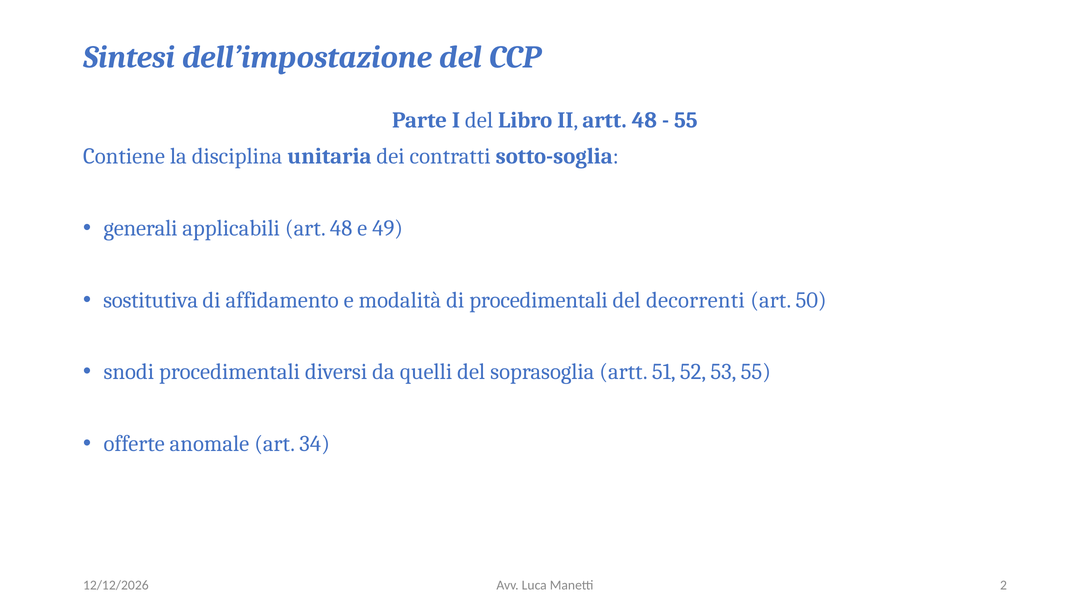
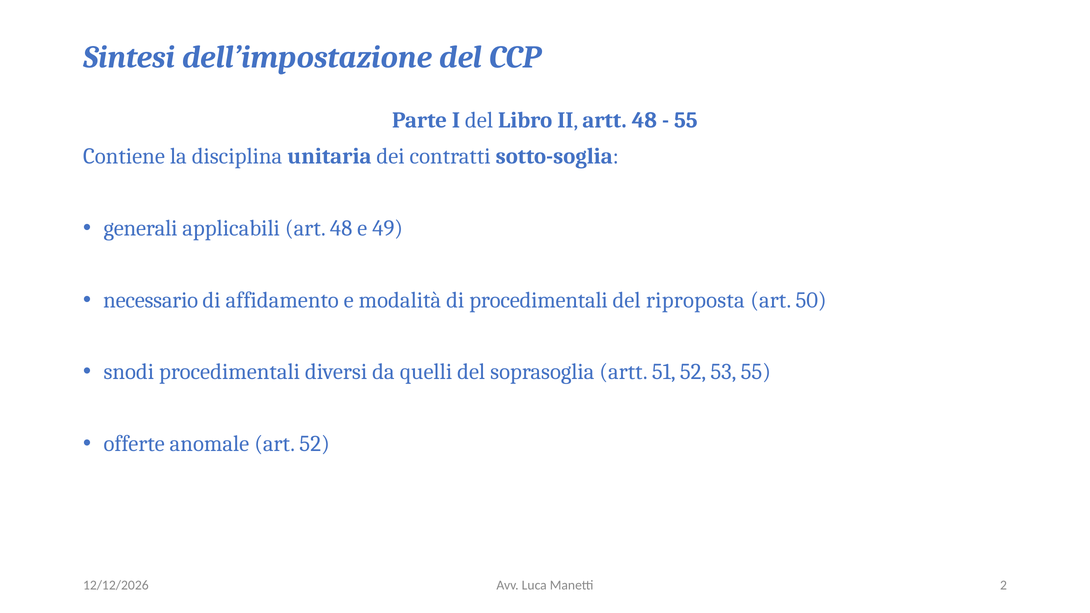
sostitutiva: sostitutiva -> necessario (151, 300)
decorrenti: decorrenti -> riproposta (695, 300)
art 34: 34 -> 52 (315, 444)
